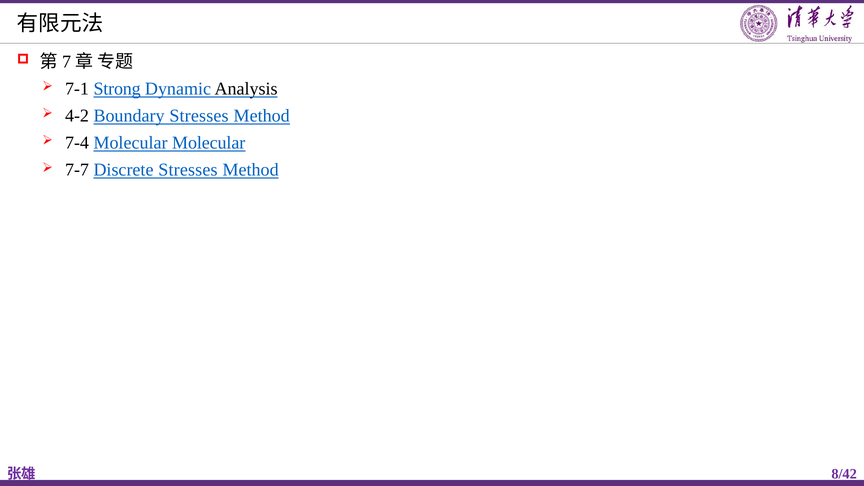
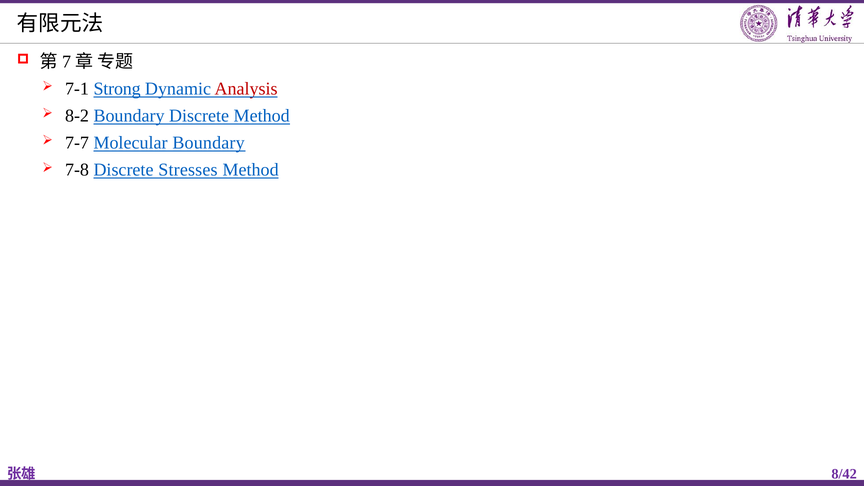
Analysis colour: black -> red (246, 89)
4-2: 4-2 -> 8-2 (77, 116)
Boundary Stresses: Stresses -> Discrete (199, 116)
7-4: 7-4 -> 7-7 (77, 143)
Molecular Molecular: Molecular -> Boundary (209, 143)
7-7: 7-7 -> 7-8 (77, 170)
